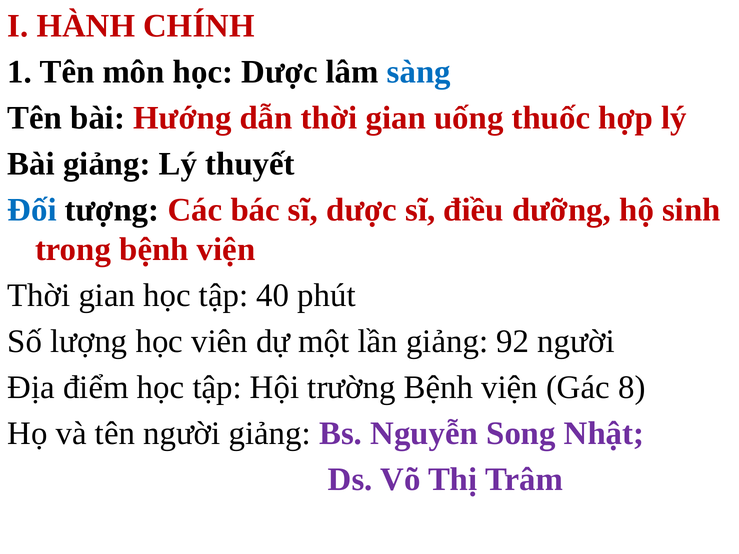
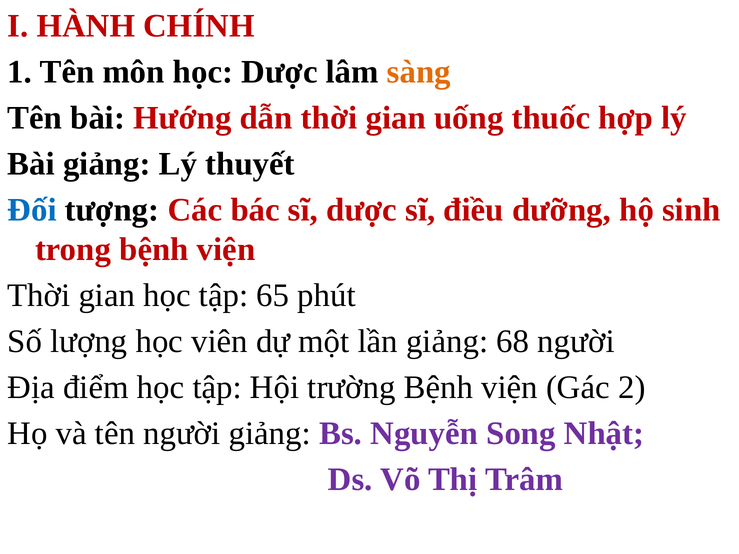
sàng colour: blue -> orange (419, 72)
40: 40 -> 65 (273, 295)
92: 92 -> 68 (513, 341)
8: 8 -> 2 (632, 387)
